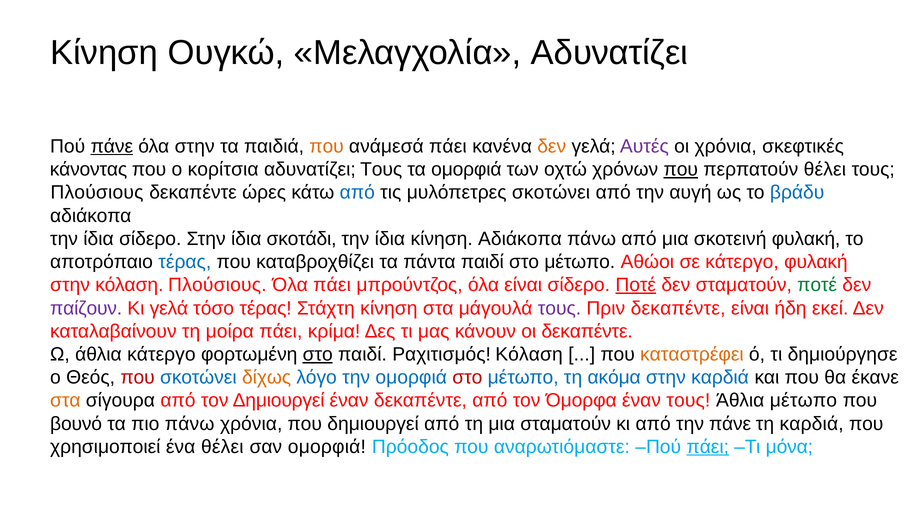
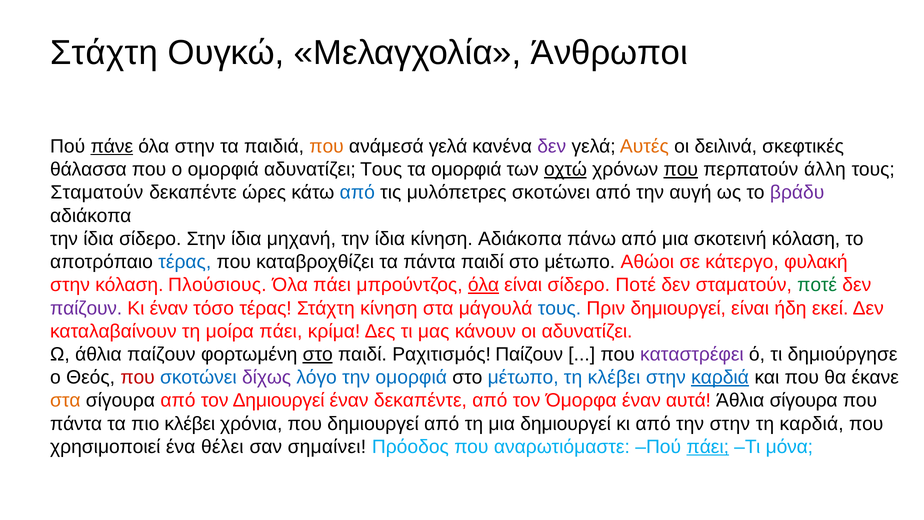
Κίνηση: Κίνηση -> Στάχτη (104, 53)
Μελαγχολία Αδυνατίζει: Αδυνατίζει -> Άνθρωποι (609, 53)
ανάμεσά πάει: πάει -> γελά (448, 146)
δεν colour: orange -> purple (552, 146)
Αυτές colour: purple -> orange (644, 146)
οι χρόνια: χρόνια -> δειλινά (726, 146)
κάνοντας: κάνοντας -> θάλασσα (88, 169)
ο κορίτσια: κορίτσια -> ομορφιά (223, 169)
οχτώ underline: none -> present (565, 169)
περπατούν θέλει: θέλει -> άλλη (825, 169)
Πλούσιους: Πλούσιους -> Σταματούν (97, 192)
βράδυ colour: blue -> purple (797, 192)
σκοτάδι: σκοτάδι -> μηχανή (301, 239)
σκοτεινή φυλακή: φυλακή -> κόλαση (806, 239)
όλα underline: none -> present (483, 285)
Ποτέ underline: present -> none (636, 285)
Κι γελά: γελά -> έναν (169, 308)
τους colour: purple -> blue (559, 308)
Πριν δεκαπέντε: δεκαπέντε -> δημιουργεί (678, 308)
οι δεκαπέντε: δεκαπέντε -> αδυνατίζει (587, 331)
άθλια κάτεργο: κάτεργο -> παίζουν (161, 354)
Ραχιτισμός Κόλαση: Κόλαση -> Παίζουν (529, 354)
καταστρέφει colour: orange -> purple (692, 354)
δίχως colour: orange -> purple (267, 377)
στο colour: red -> black (467, 377)
τη ακόμα: ακόμα -> κλέβει (614, 377)
καρδιά underline: none -> present (720, 377)
έναν τους: τους -> αυτά (688, 400)
Άθλια μέτωπο: μέτωπο -> σίγουρα (804, 400)
βουνό: βουνό -> πάντα (76, 424)
πιο πάνω: πάνω -> κλέβει (190, 424)
μια σταματούν: σταματούν -> δημιουργεί (566, 424)
την πάνε: πάνε -> στην (730, 424)
σαν ομορφιά: ομορφιά -> σημαίνει (327, 447)
